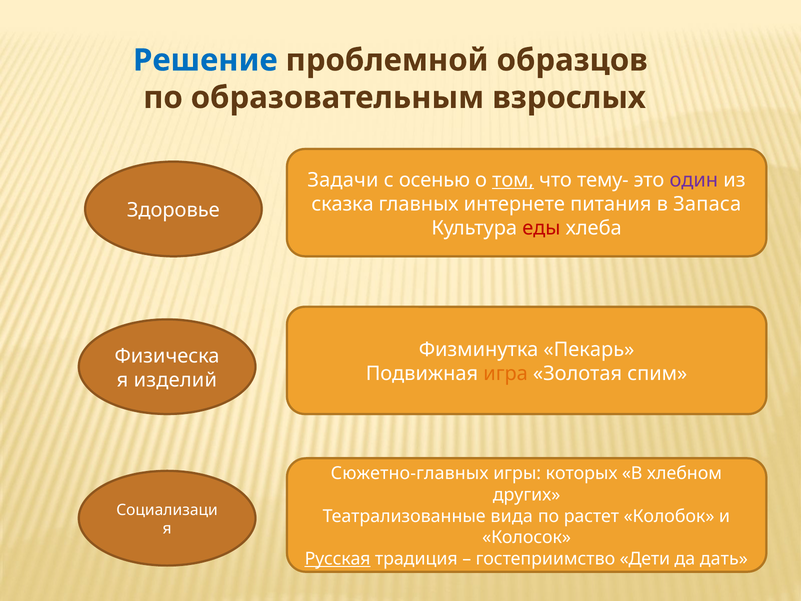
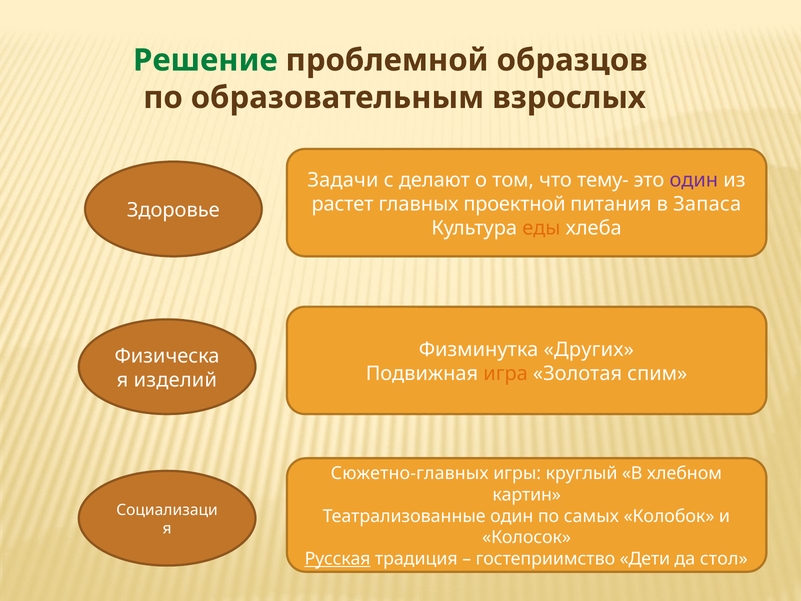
Решение colour: blue -> green (205, 60)
осенью: осенью -> делают (434, 180)
том underline: present -> none (513, 180)
сказка: сказка -> растет (343, 204)
интернете: интернете -> проектной (514, 204)
еды colour: red -> orange (541, 228)
Пекарь: Пекарь -> Других (589, 350)
которых: которых -> круглый (582, 473)
других: других -> картин (527, 495)
Театрализованные вида: вида -> один (512, 516)
растет: растет -> самых (591, 516)
дать: дать -> стол (724, 559)
